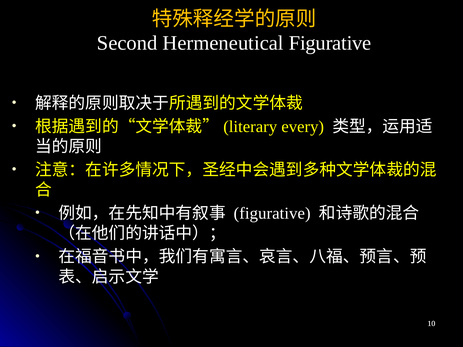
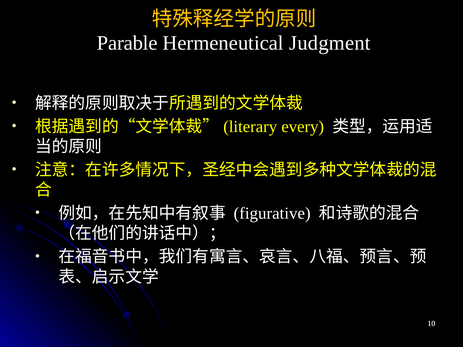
Second: Second -> Parable (127, 43)
Hermeneutical Figurative: Figurative -> Judgment (330, 43)
